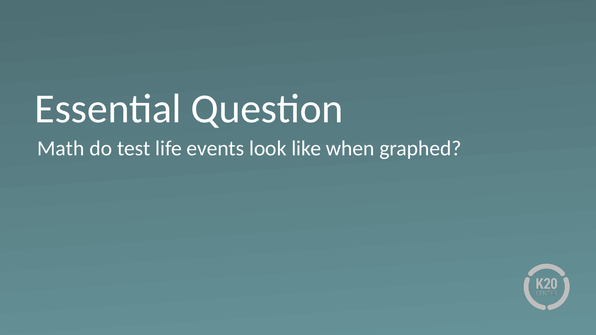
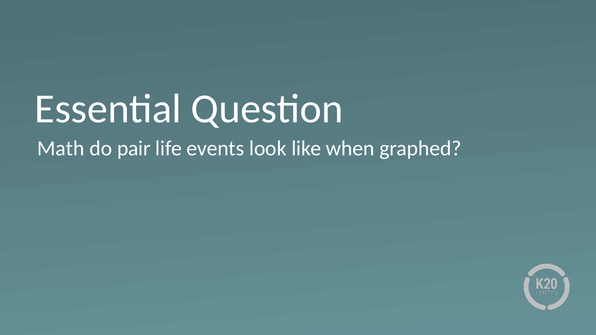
test: test -> pair (134, 148)
